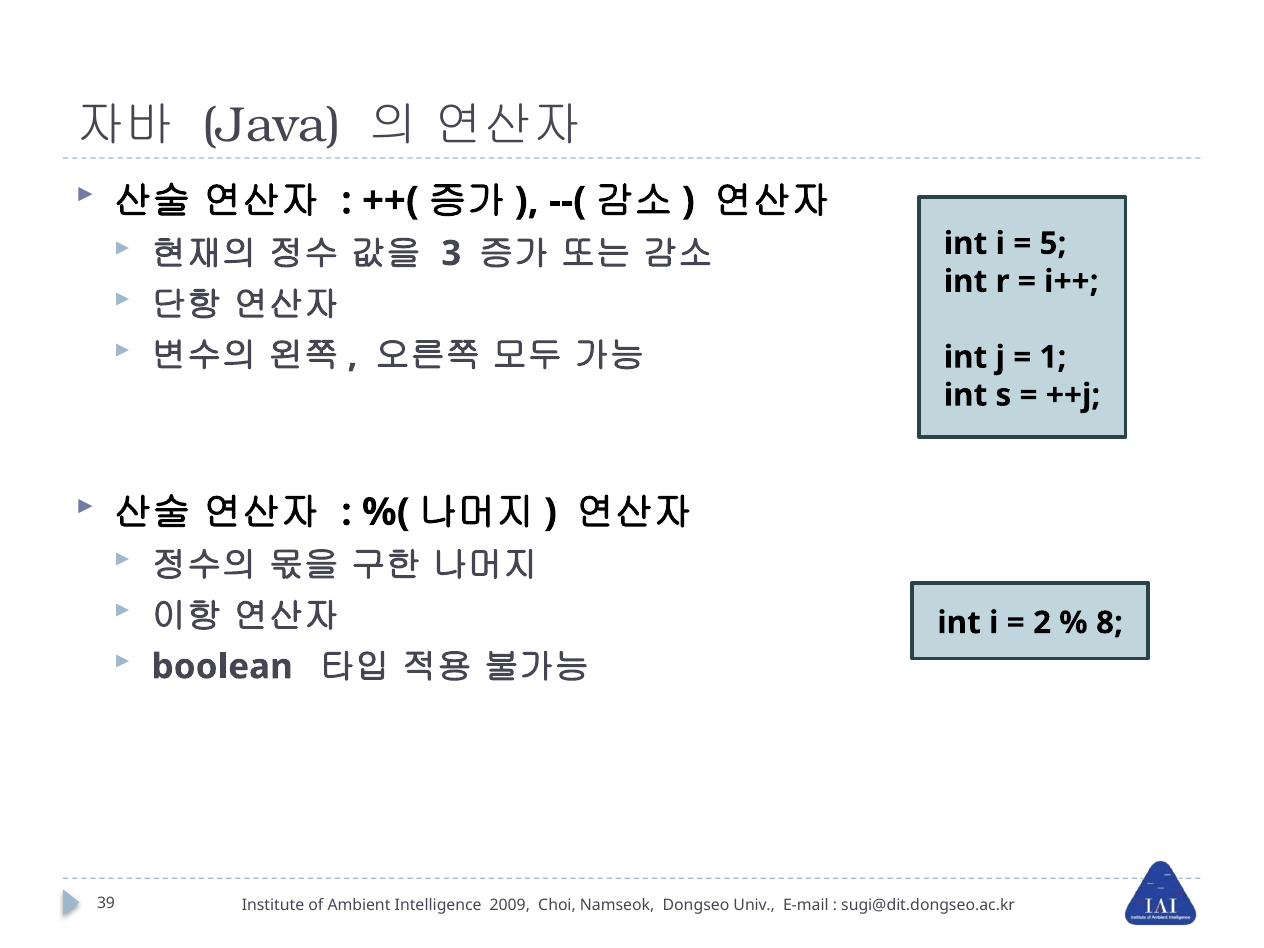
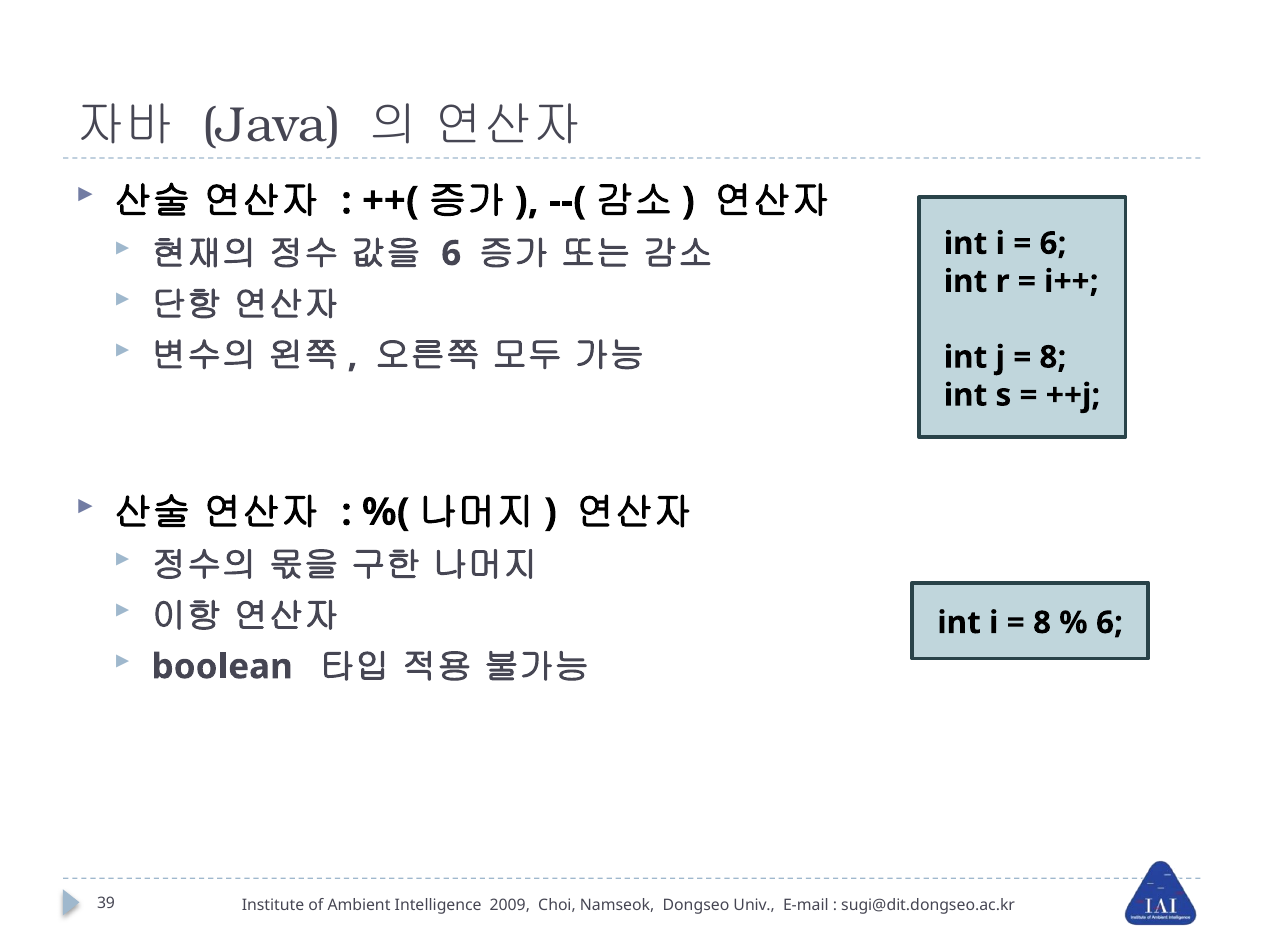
5: 5 -> 6 (1053, 244)
3: 3 -> 6 (451, 253)
1: 1 -> 8 (1053, 357)
2: 2 -> 8 (1042, 623)
8: 8 -> 6 (1110, 623)
